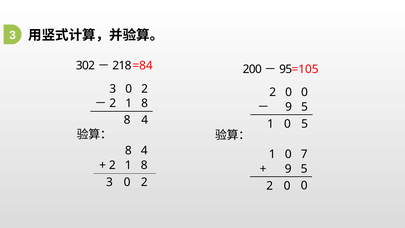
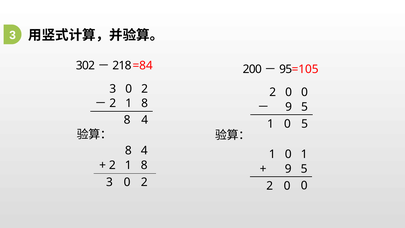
1 0 7: 7 -> 1 (304, 154)
